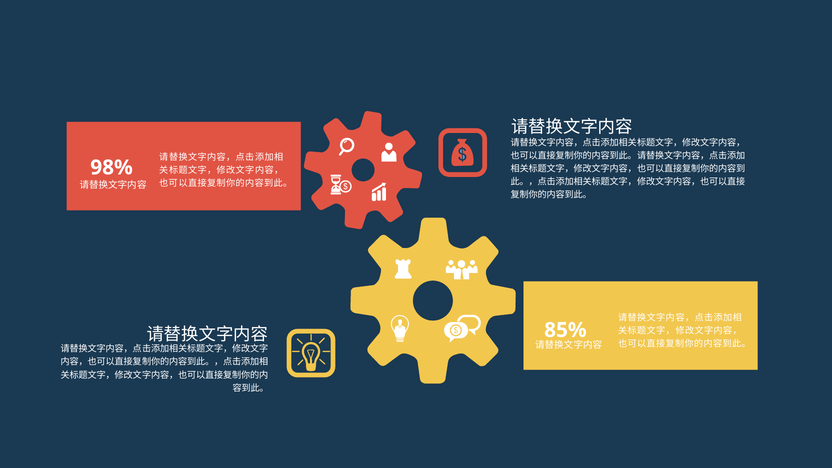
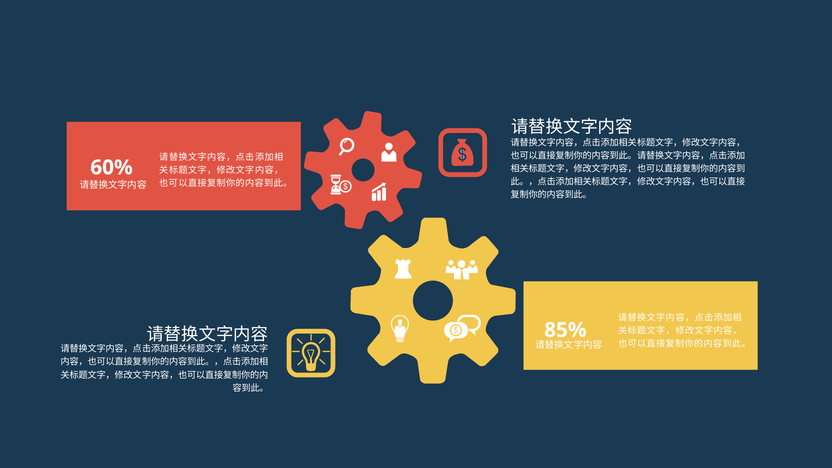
98%: 98% -> 60% (112, 168)
